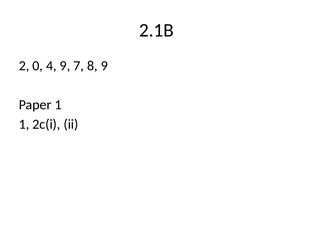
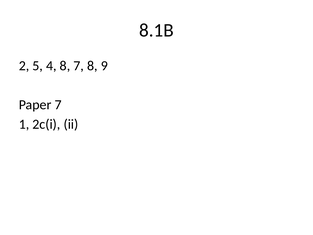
2.1B: 2.1B -> 8.1B (156, 30)
0: 0 -> 5 (38, 66)
4 9: 9 -> 8 (65, 66)
Paper 1: 1 -> 7 (58, 105)
